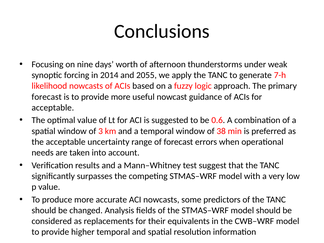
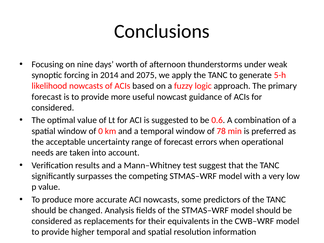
2055: 2055 -> 2075 (146, 75)
7-h: 7-h -> 5-h (280, 75)
acceptable: acceptable -> considered (53, 108)
3: 3 -> 0 (101, 131)
38: 38 -> 78 (221, 131)
